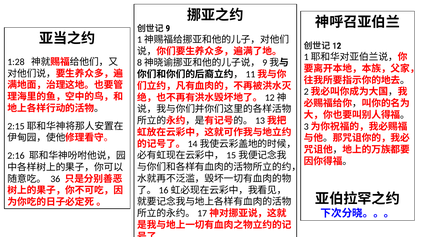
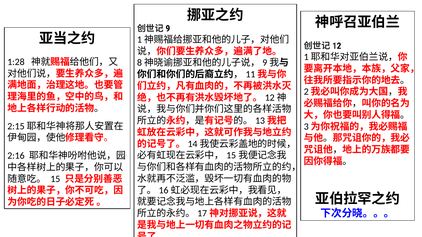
36: 36 -> 15 (55, 179)
